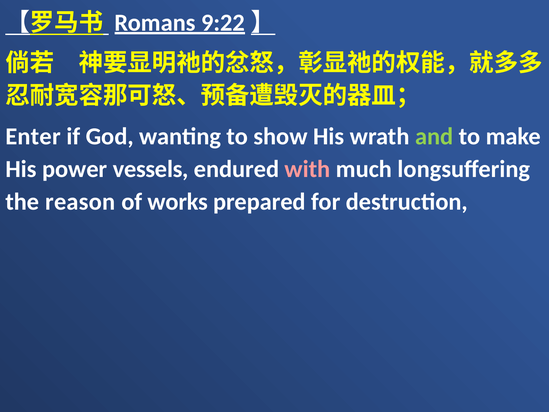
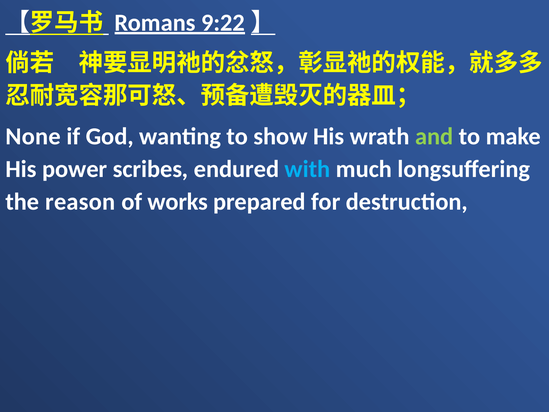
Enter: Enter -> None (33, 136)
vessels: vessels -> scribes (151, 169)
with colour: pink -> light blue (307, 169)
